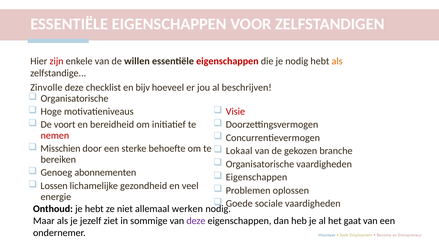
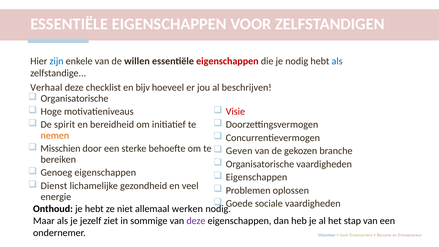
zijn colour: red -> blue (57, 61)
als colour: orange -> blue (337, 61)
Zinvolle: Zinvolle -> Verhaal (46, 87)
voort: voort -> spirit (65, 125)
nemen colour: red -> orange (55, 135)
Lokaal: Lokaal -> Geven (239, 151)
Genoeg abonnementen: abonnementen -> eigenschappen (105, 173)
Lossen: Lossen -> Dienst (54, 186)
gaat: gaat -> stap (352, 221)
